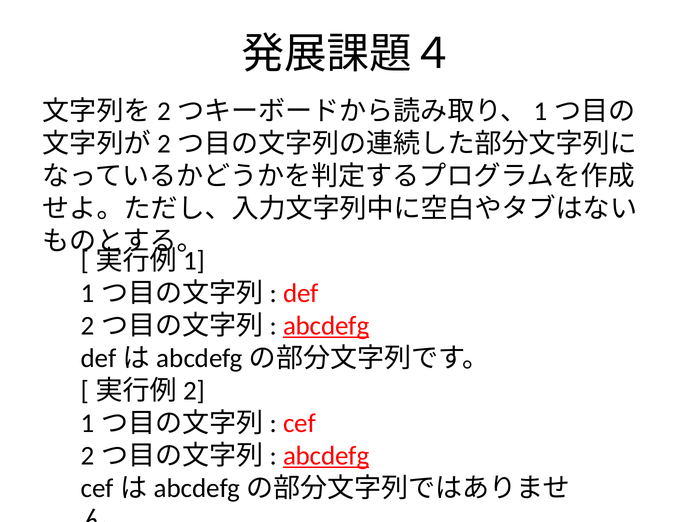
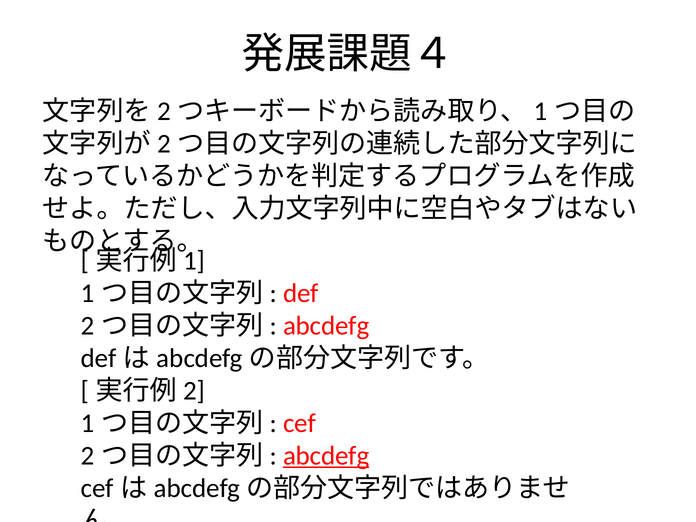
abcdefg underline: present -> none (326, 326)
